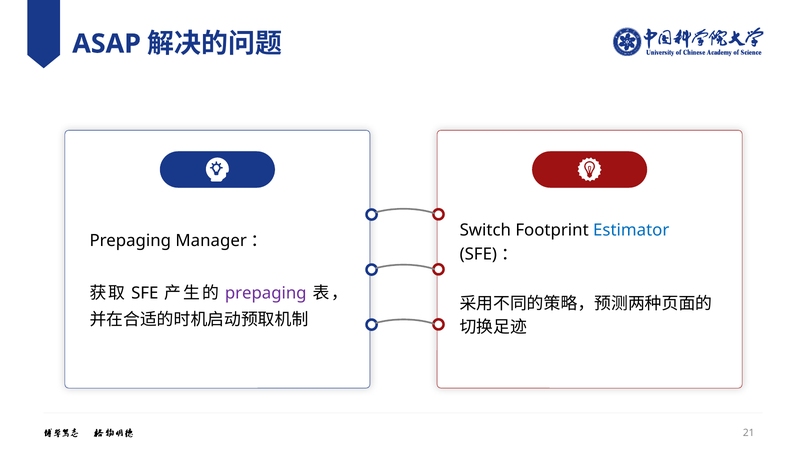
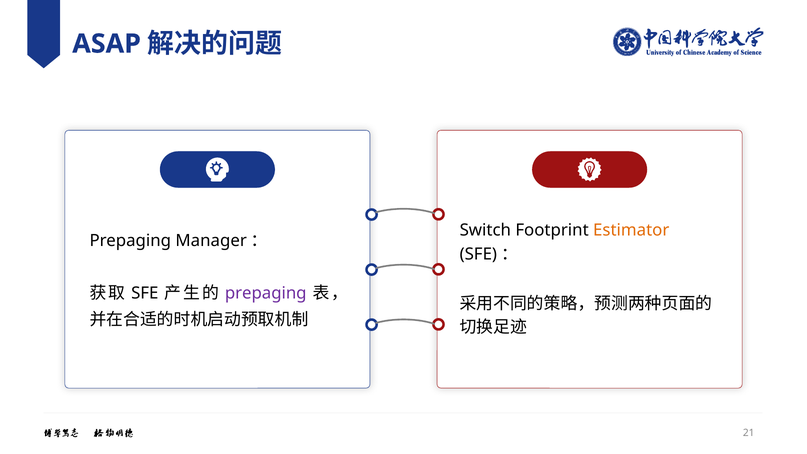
Estimator colour: blue -> orange (631, 230)
